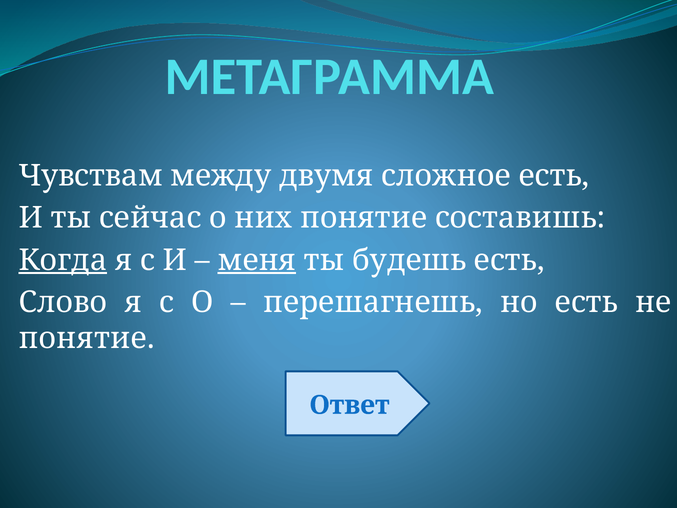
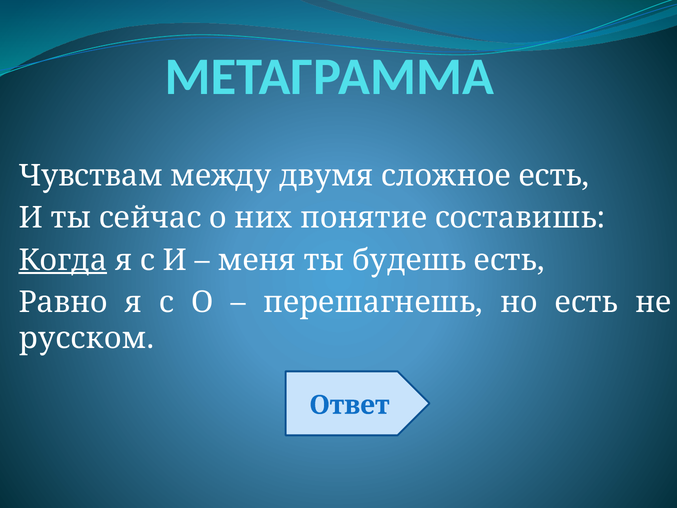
меня underline: present -> none (257, 260)
Слово: Слово -> Равно (63, 302)
понятие: понятие -> русском (87, 338)
